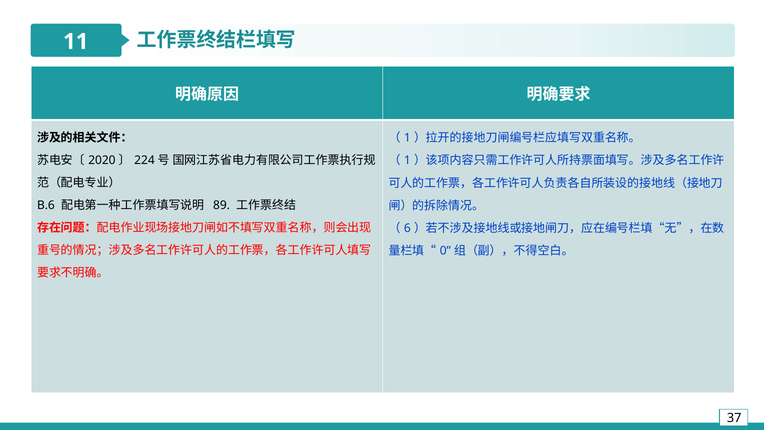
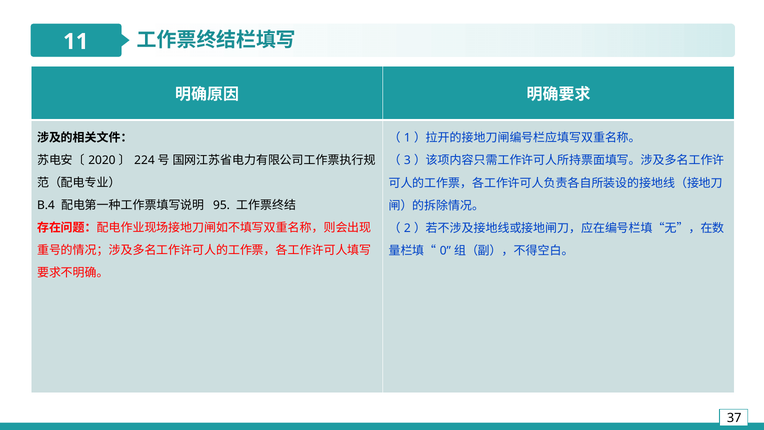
1: 1 -> 3 (407, 160)
B.6: B.6 -> B.4 (46, 205)
89: 89 -> 95 (222, 205)
6: 6 -> 2 (407, 228)
